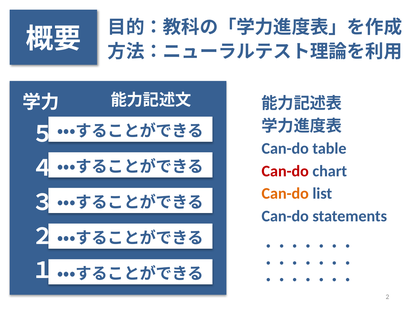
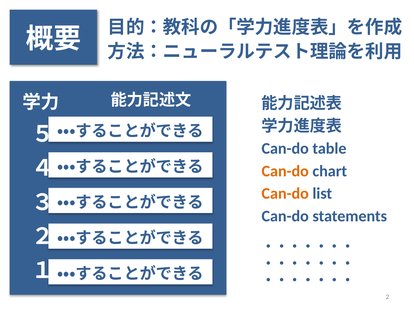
Can-do colour: red -> orange (285, 171)
